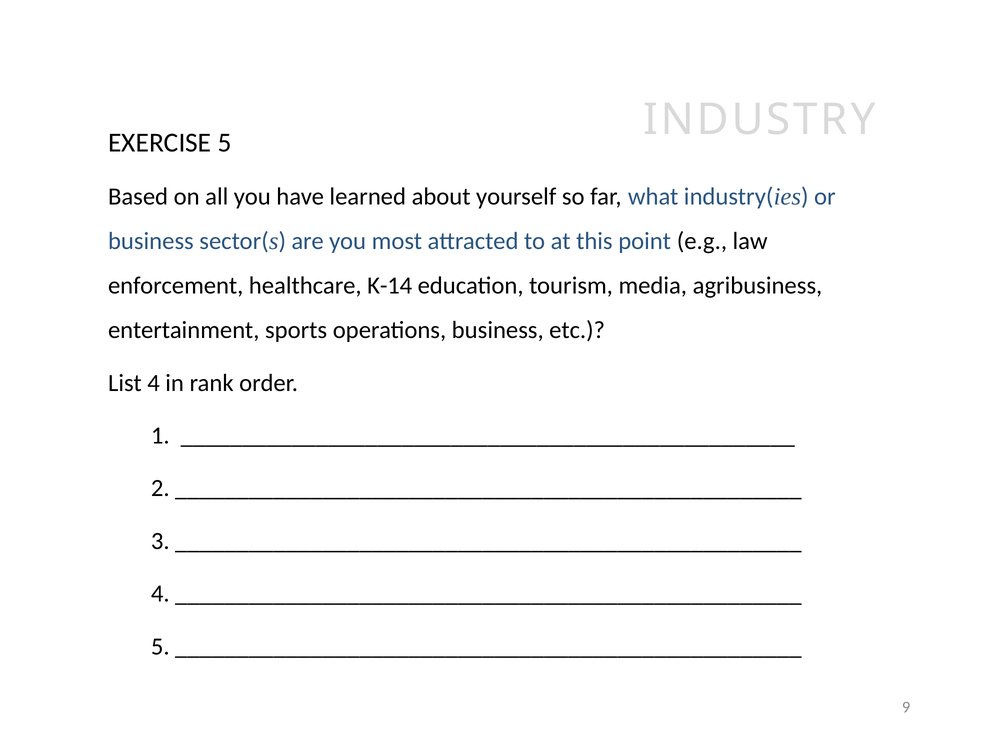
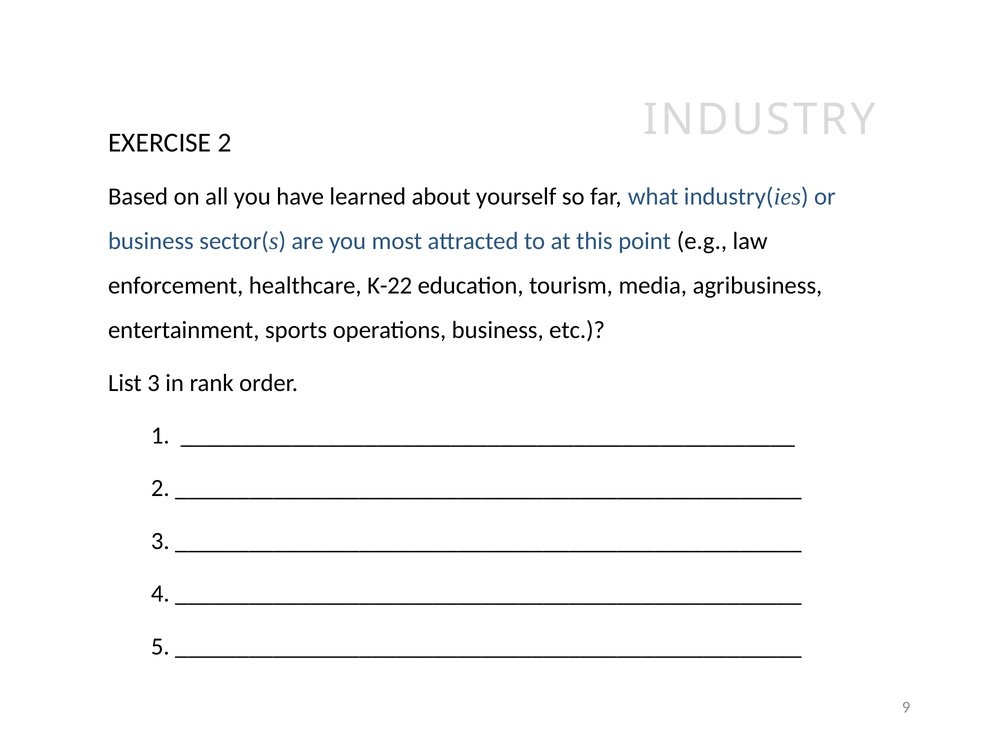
EXERCISE 5: 5 -> 2 (225, 143)
K-14: K-14 -> K-22 (390, 286)
List 4: 4 -> 3 (154, 383)
